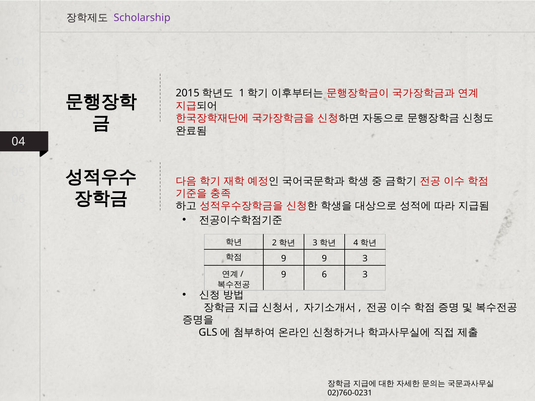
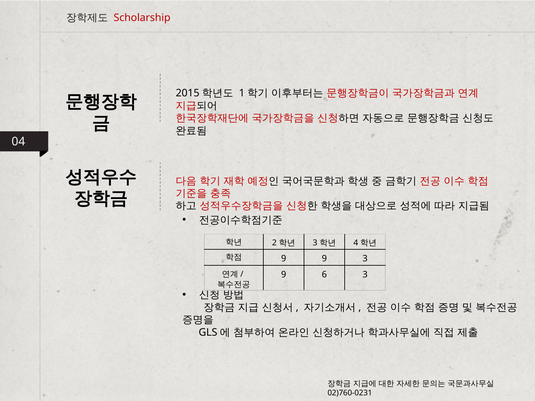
Scholarship colour: purple -> red (142, 18)
